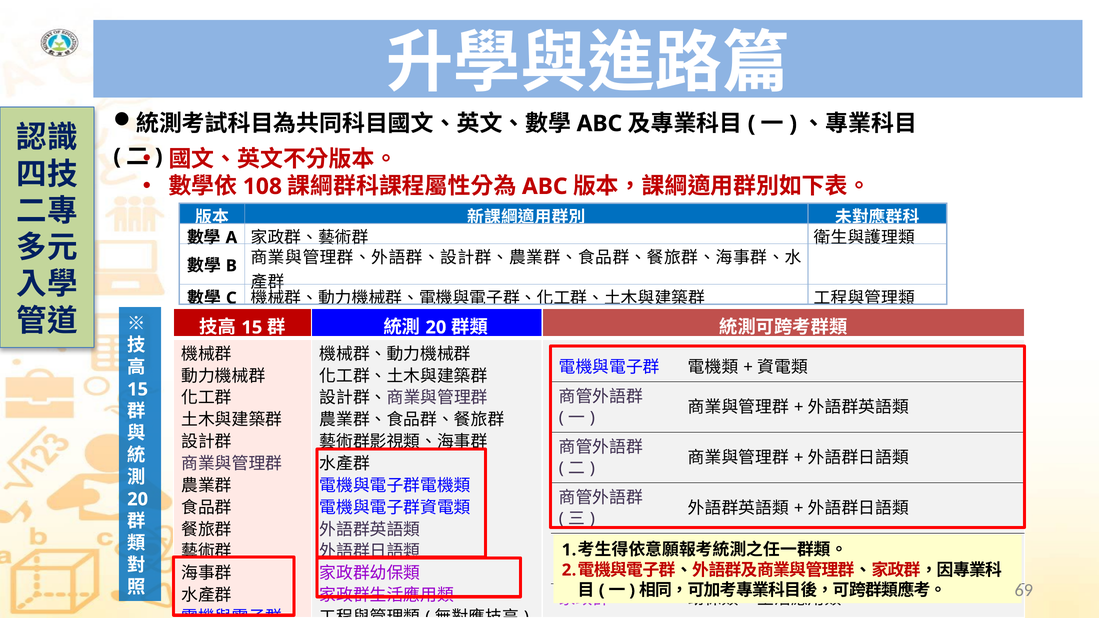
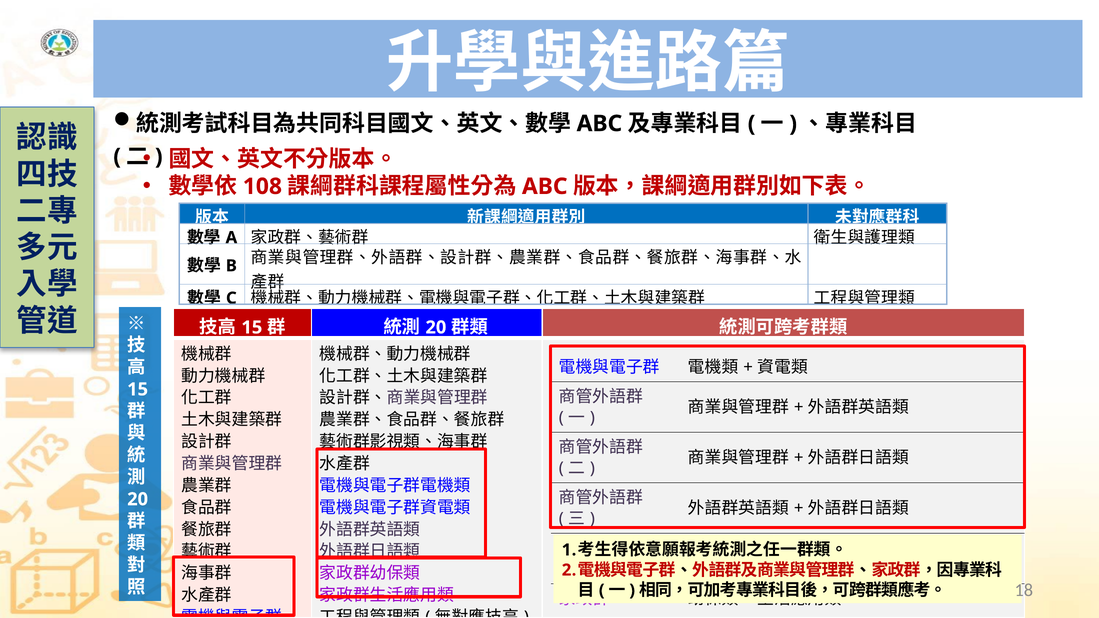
69: 69 -> 18 (1024, 590)
